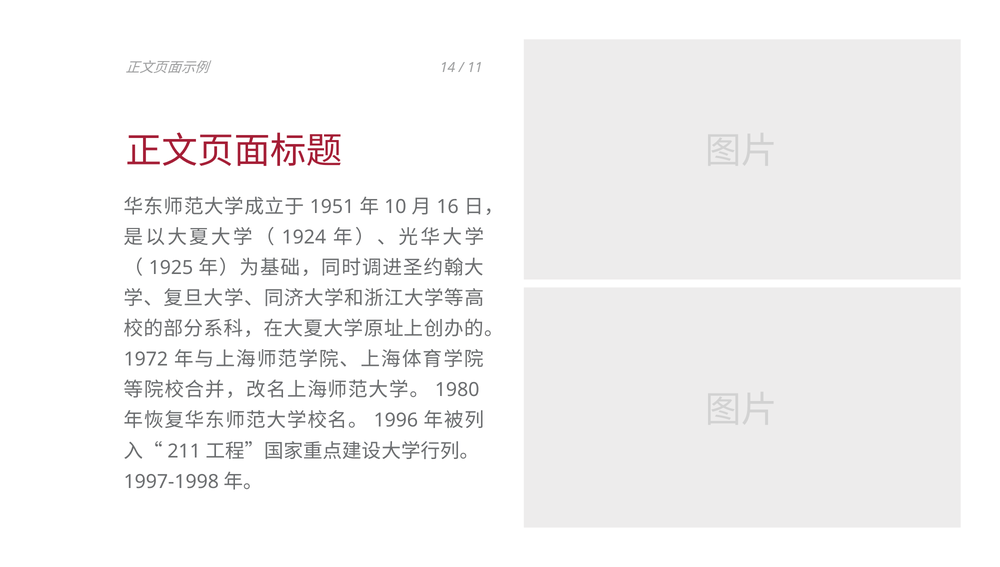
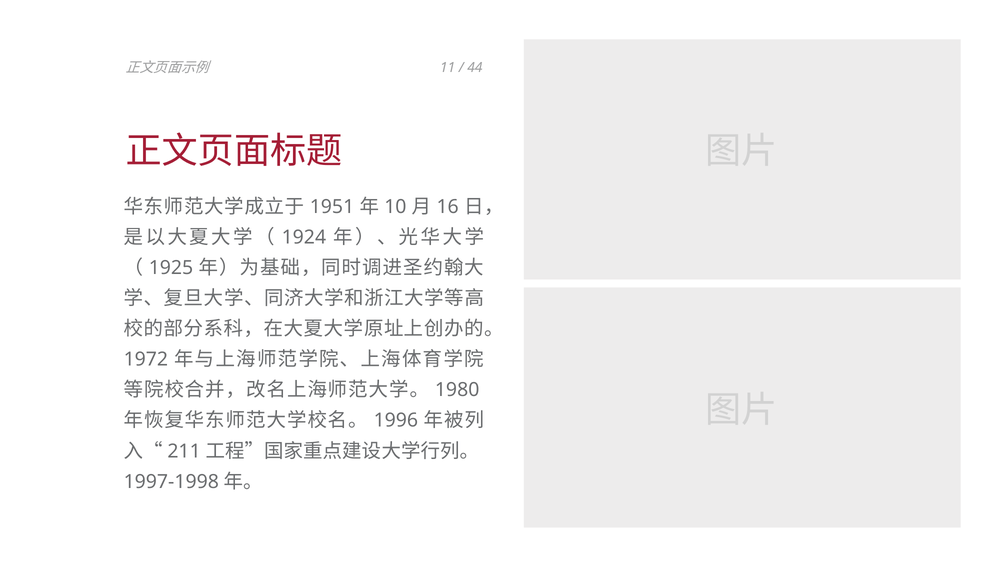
14: 14 -> 11 (448, 68)
11: 11 -> 44 (475, 68)
